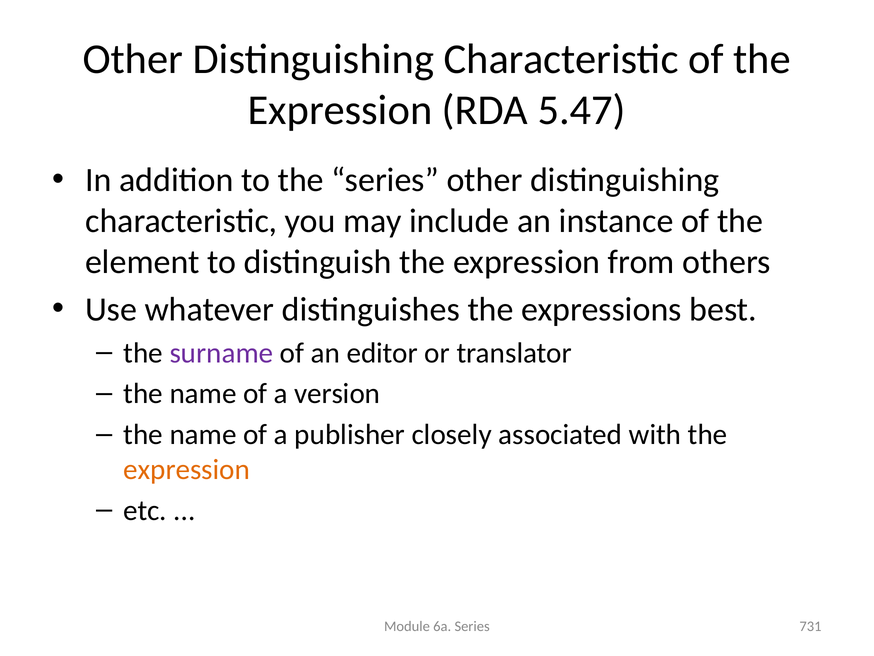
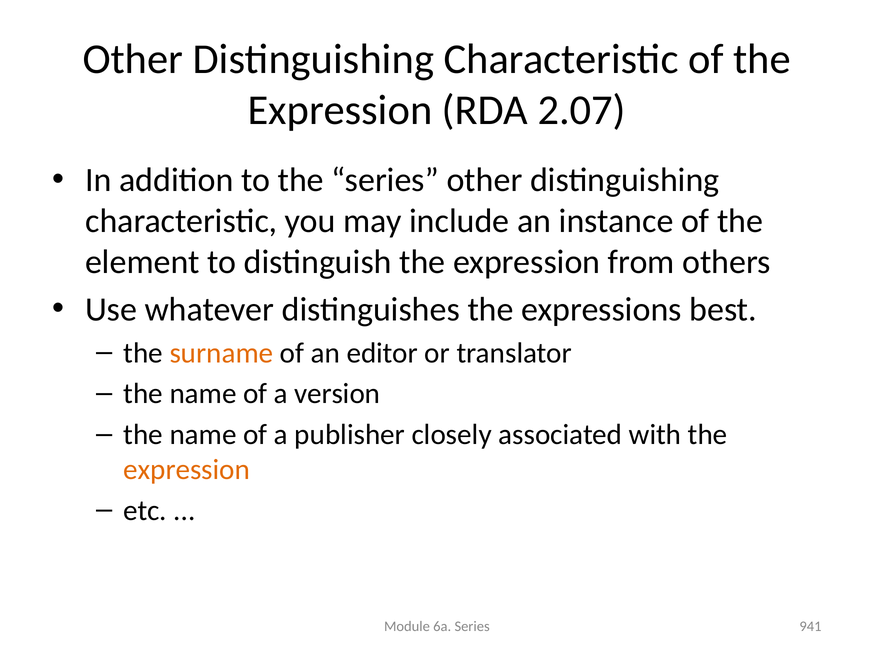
5.47: 5.47 -> 2.07 (582, 110)
surname colour: purple -> orange (221, 353)
731: 731 -> 941 (810, 626)
